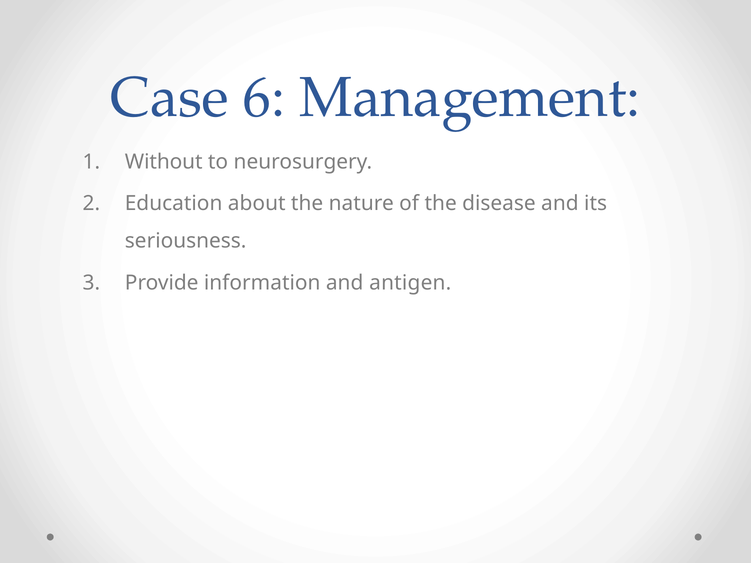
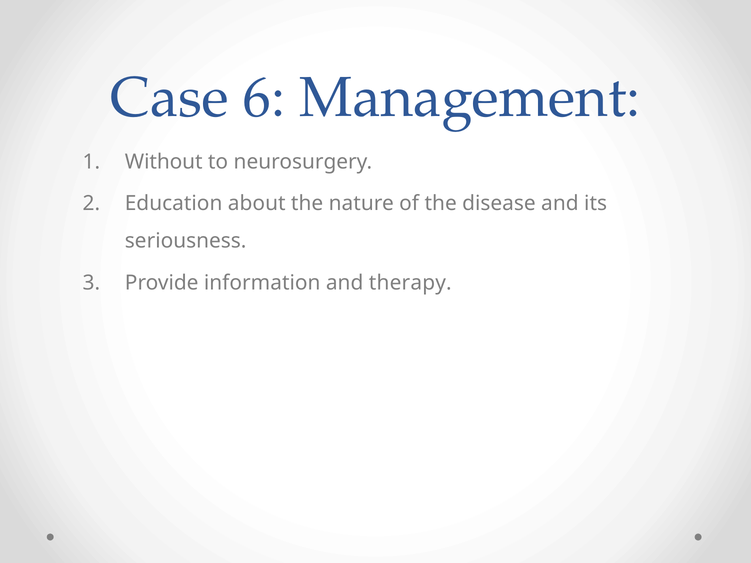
antigen: antigen -> therapy (410, 283)
